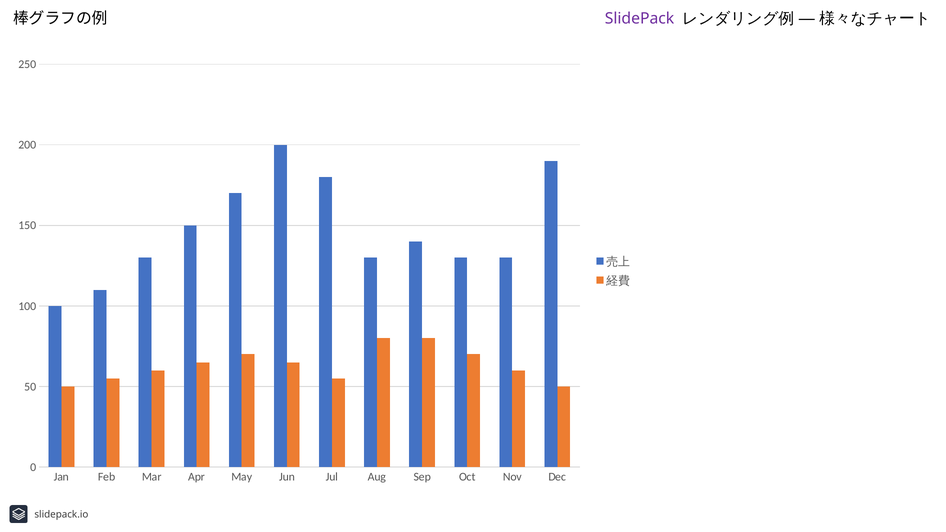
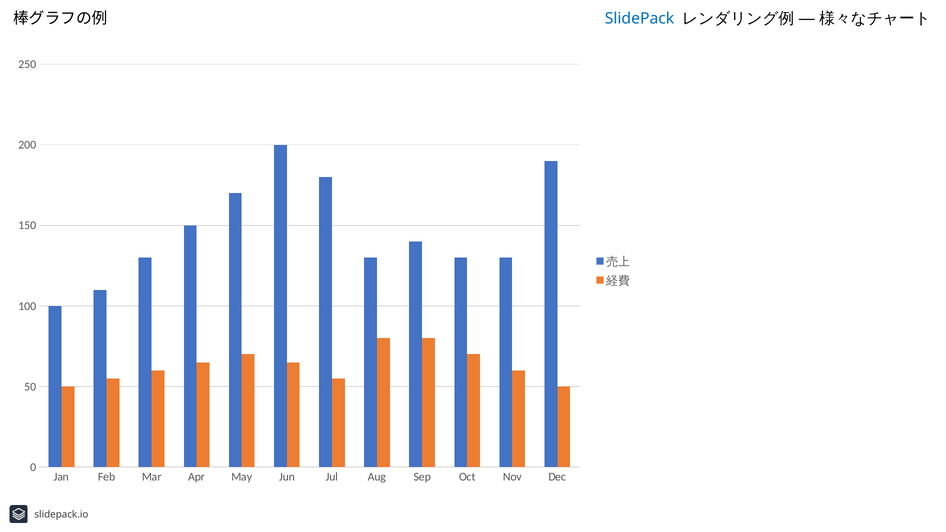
SlidePack colour: purple -> blue (640, 19)
